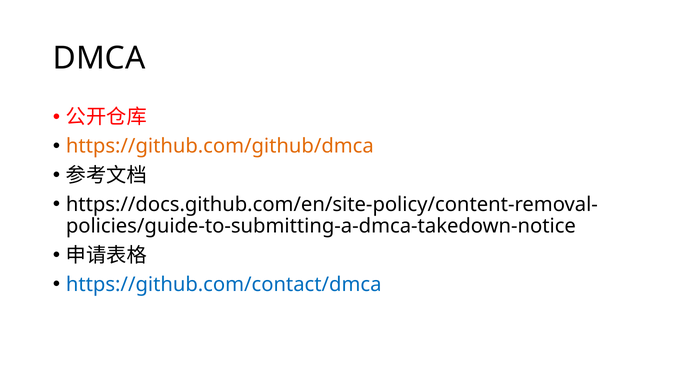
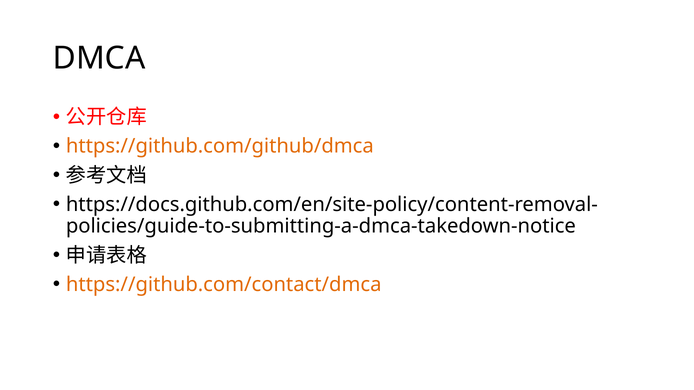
https://github.com/contact/dmca colour: blue -> orange (224, 285)
